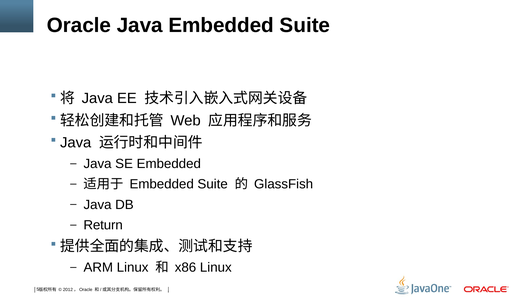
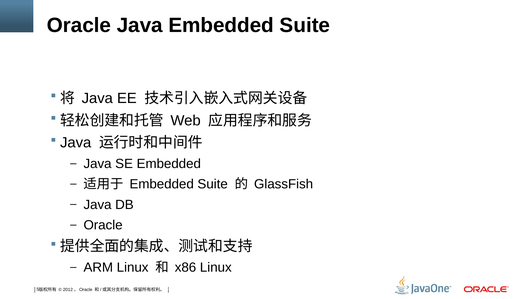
Return: Return -> Oracle (103, 225)
